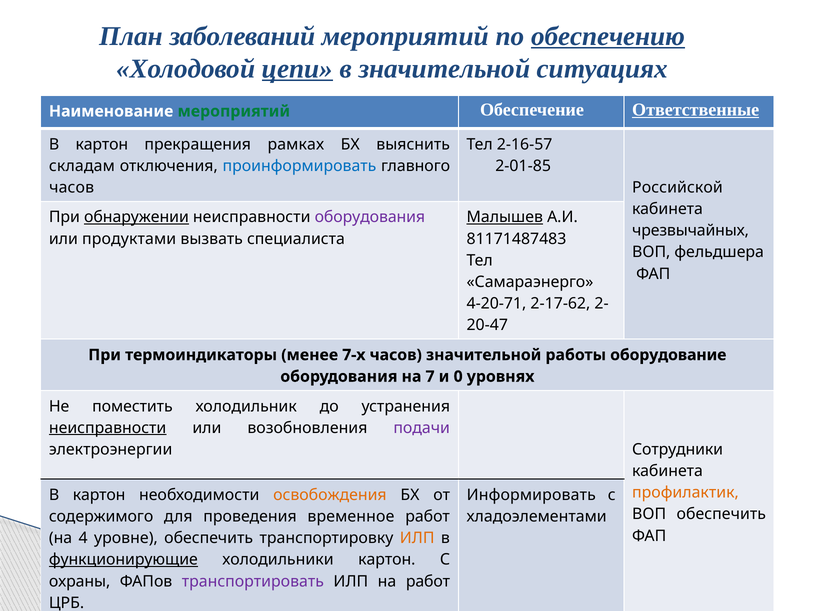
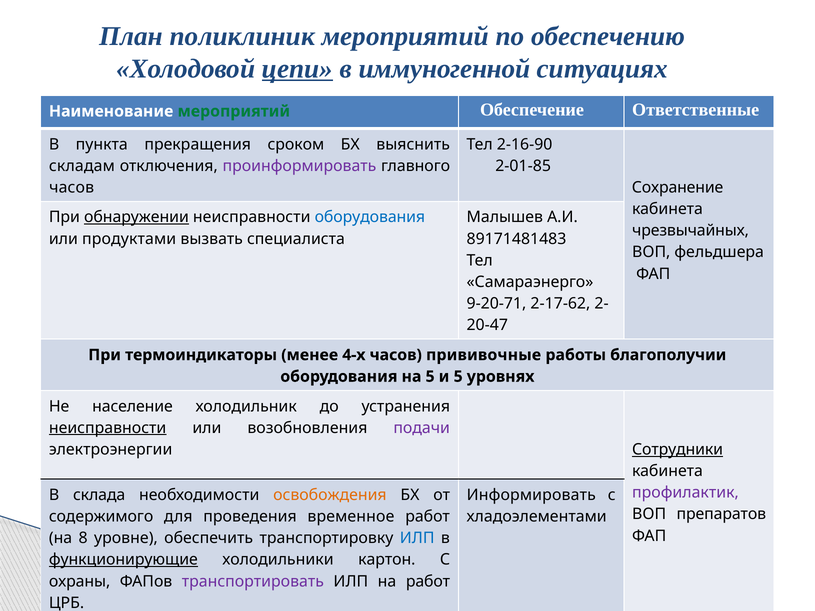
заболеваний: заболеваний -> поликлиник (242, 36)
обеспечению underline: present -> none (608, 36)
в значительной: значительной -> иммуногенной (444, 69)
Ответственные underline: present -> none (696, 110)
картон: картон -> пункта (102, 144)
рамках: рамках -> сроком (296, 144)
2-16-57: 2-16-57 -> 2-16-90 (525, 144)
проинформировать colour: blue -> purple (299, 166)
Российской: Российской -> Сохранение (678, 188)
оборудования colour: purple -> blue (370, 217)
Малышев underline: present -> none (505, 217)
81171487483: 81171487483 -> 89171481483 (516, 239)
4-20-71: 4-20-71 -> 9-20-71 (496, 304)
7-х: 7-х -> 4-х (354, 355)
часов значительной: значительной -> прививочные (484, 355)
оборудование: оборудование -> благополучии (668, 355)
на 7: 7 -> 5 (430, 377)
и 0: 0 -> 5 (458, 377)
поместить: поместить -> население (132, 406)
Сотрудники underline: none -> present (678, 450)
профилактик colour: orange -> purple (685, 493)
картон: картон -> склада (99, 495)
ВОП обеспечить: обеспечить -> препаратов (721, 514)
4: 4 -> 8 (83, 538)
ИЛП colour: orange -> blue (417, 538)
